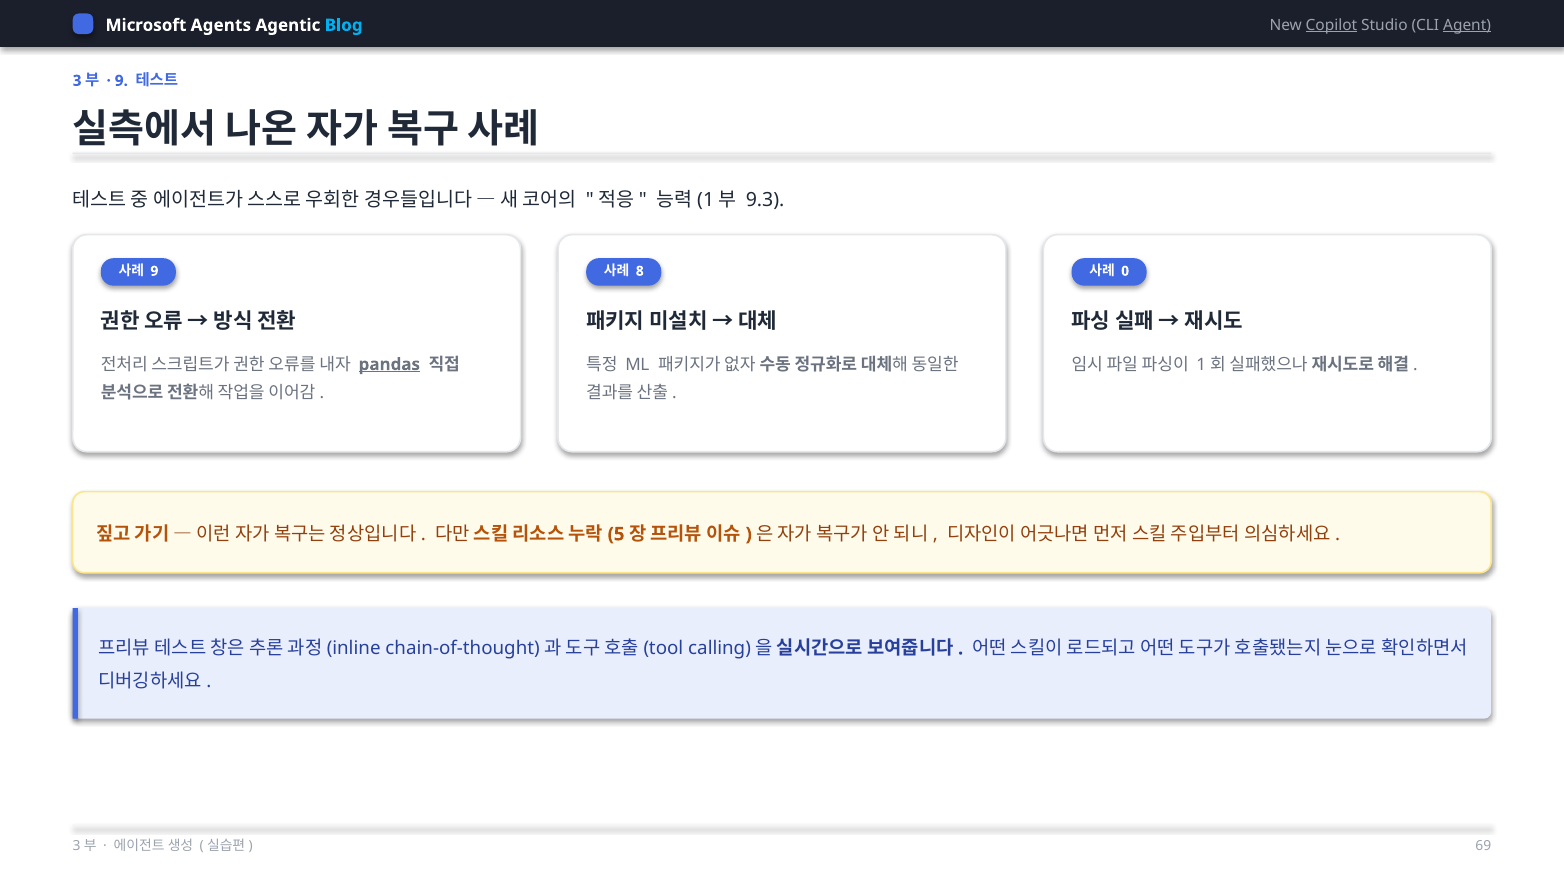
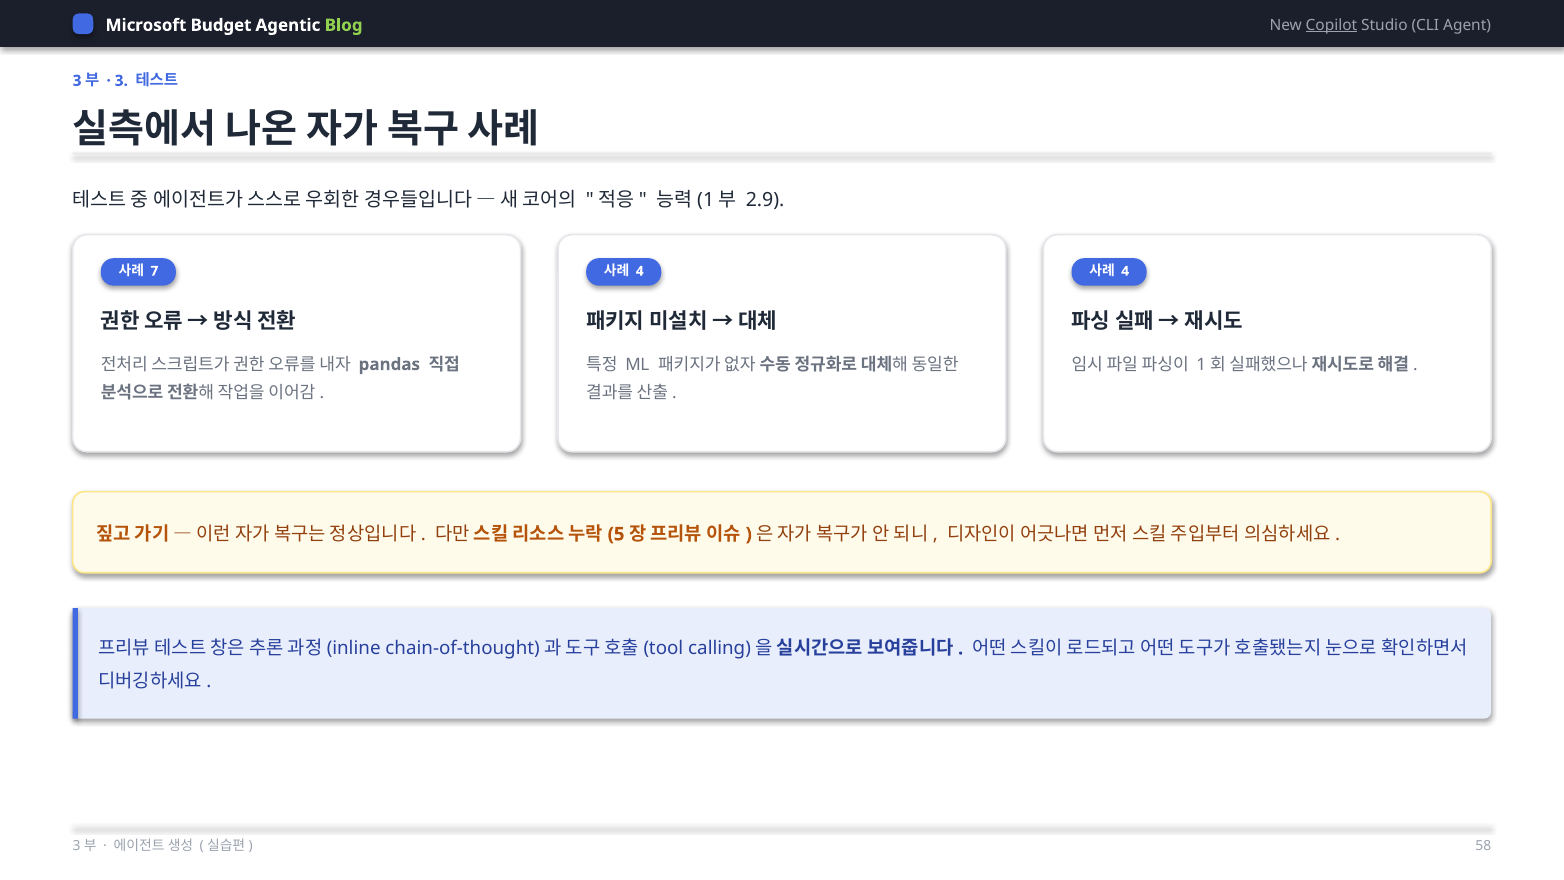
Agents: Agents -> Budget (221, 25)
Blog colour: light blue -> light green (344, 25)
Agent underline: present -> none (1467, 25)
9: 9 -> 3 (121, 81)
9.3: 9.3 -> 2.9 (765, 200)
9: 9 -> 7 (154, 271)
8: 8 -> 4 (640, 271)
0: 0 -> 4 (1125, 271)
pandas underline: present -> none (389, 364)
69: 69 -> 58 (1483, 846)
